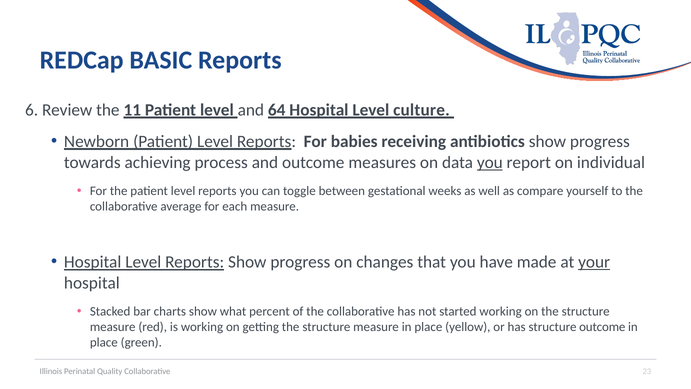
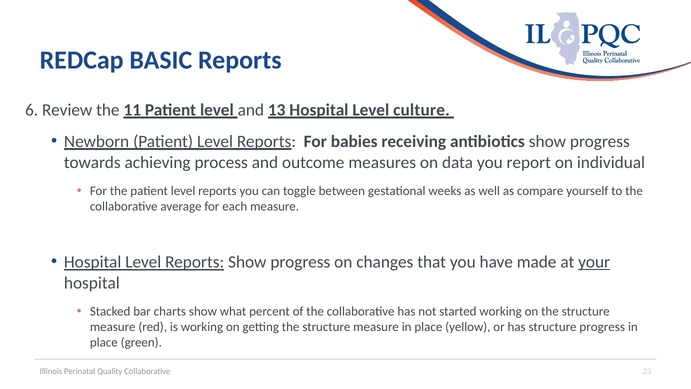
64: 64 -> 13 (277, 110)
you underline: present -> none (490, 162)
structure outcome: outcome -> progress (602, 327)
